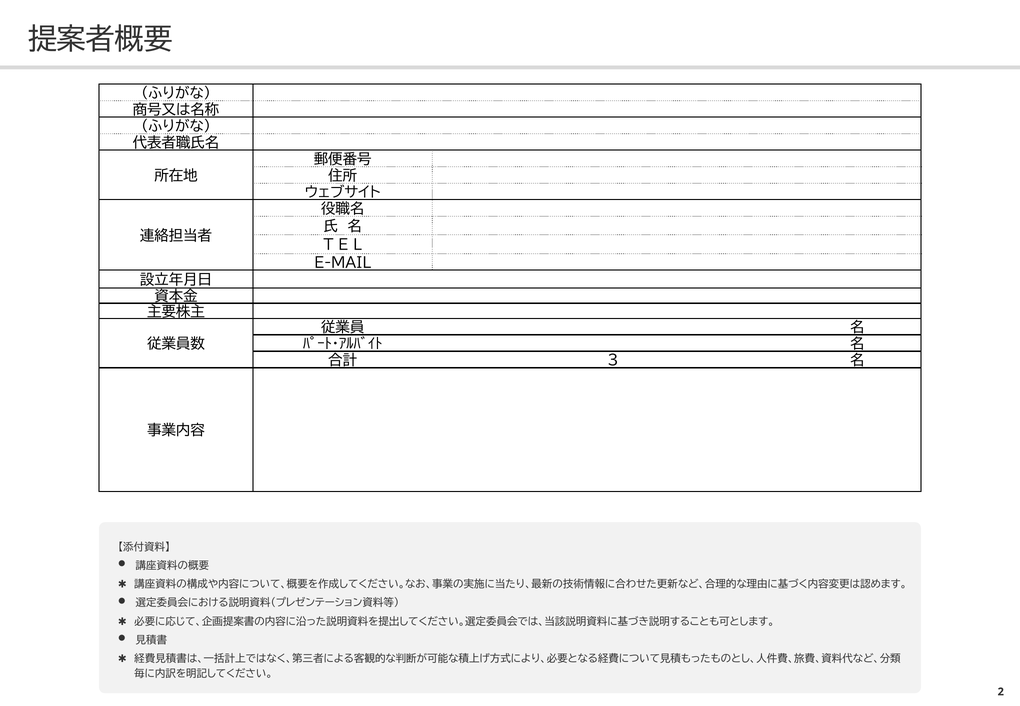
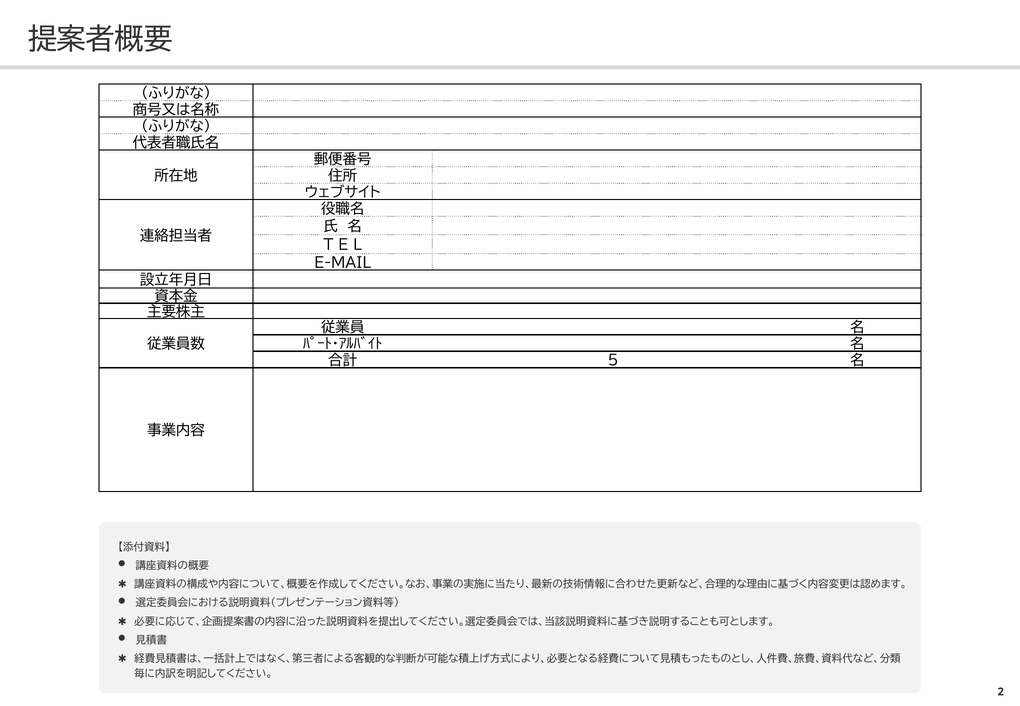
3: 3 -> 5 (613, 361)
